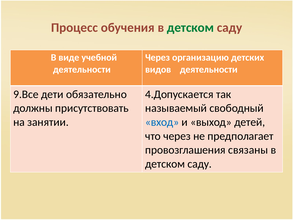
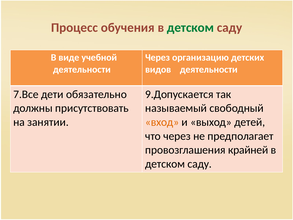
9.Все: 9.Все -> 7.Все (26, 94)
4.Допускается: 4.Допускается -> 9.Допускается (179, 94)
вход colour: blue -> orange (162, 122)
связаны: связаны -> крайней (248, 150)
